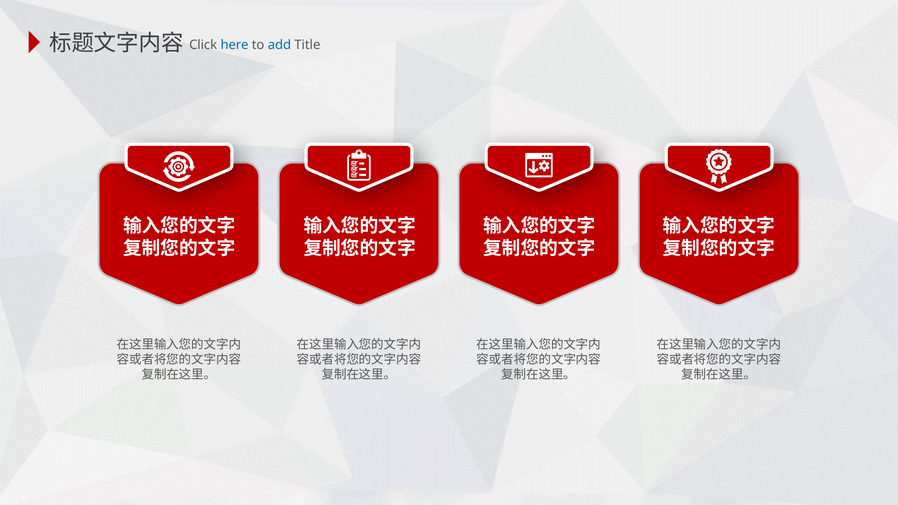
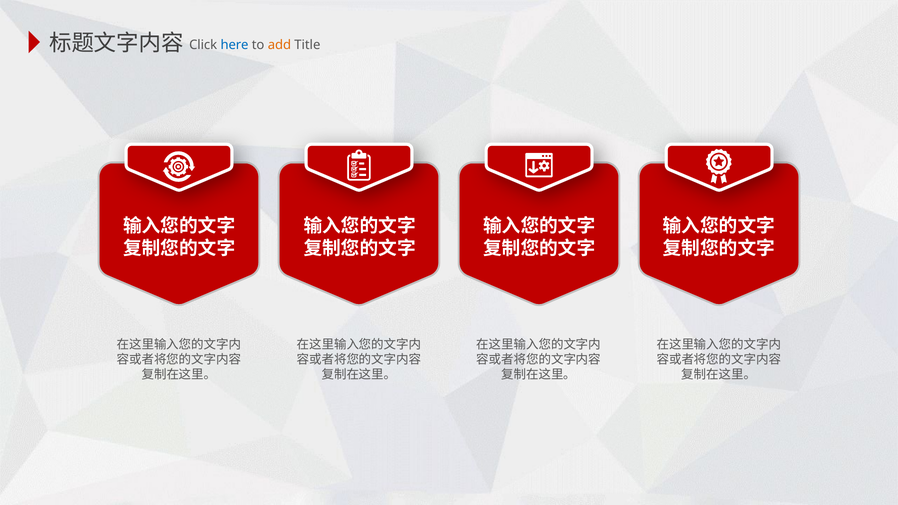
add colour: blue -> orange (279, 45)
